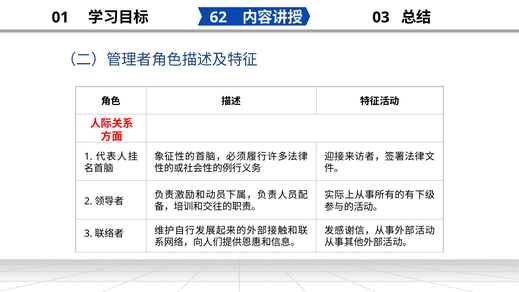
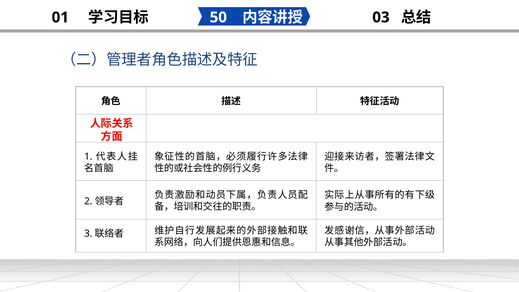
62: 62 -> 50 (218, 17)
